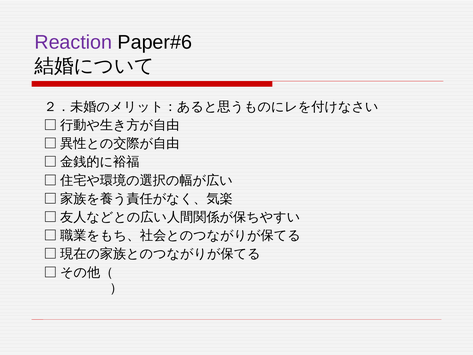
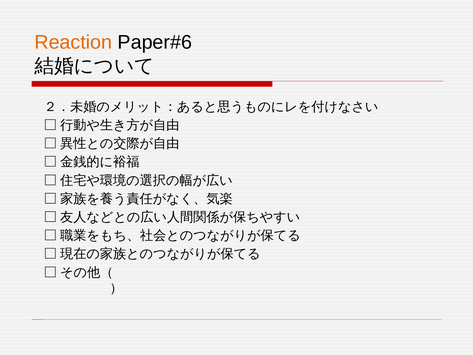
Reaction colour: purple -> orange (73, 42)
